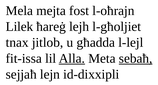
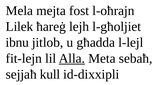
tnax: tnax -> ibnu (17, 43)
fit-issa: fit-issa -> fit-lejn (24, 58)
sebaħ underline: present -> none (136, 58)
lejn: lejn -> kull (50, 74)
